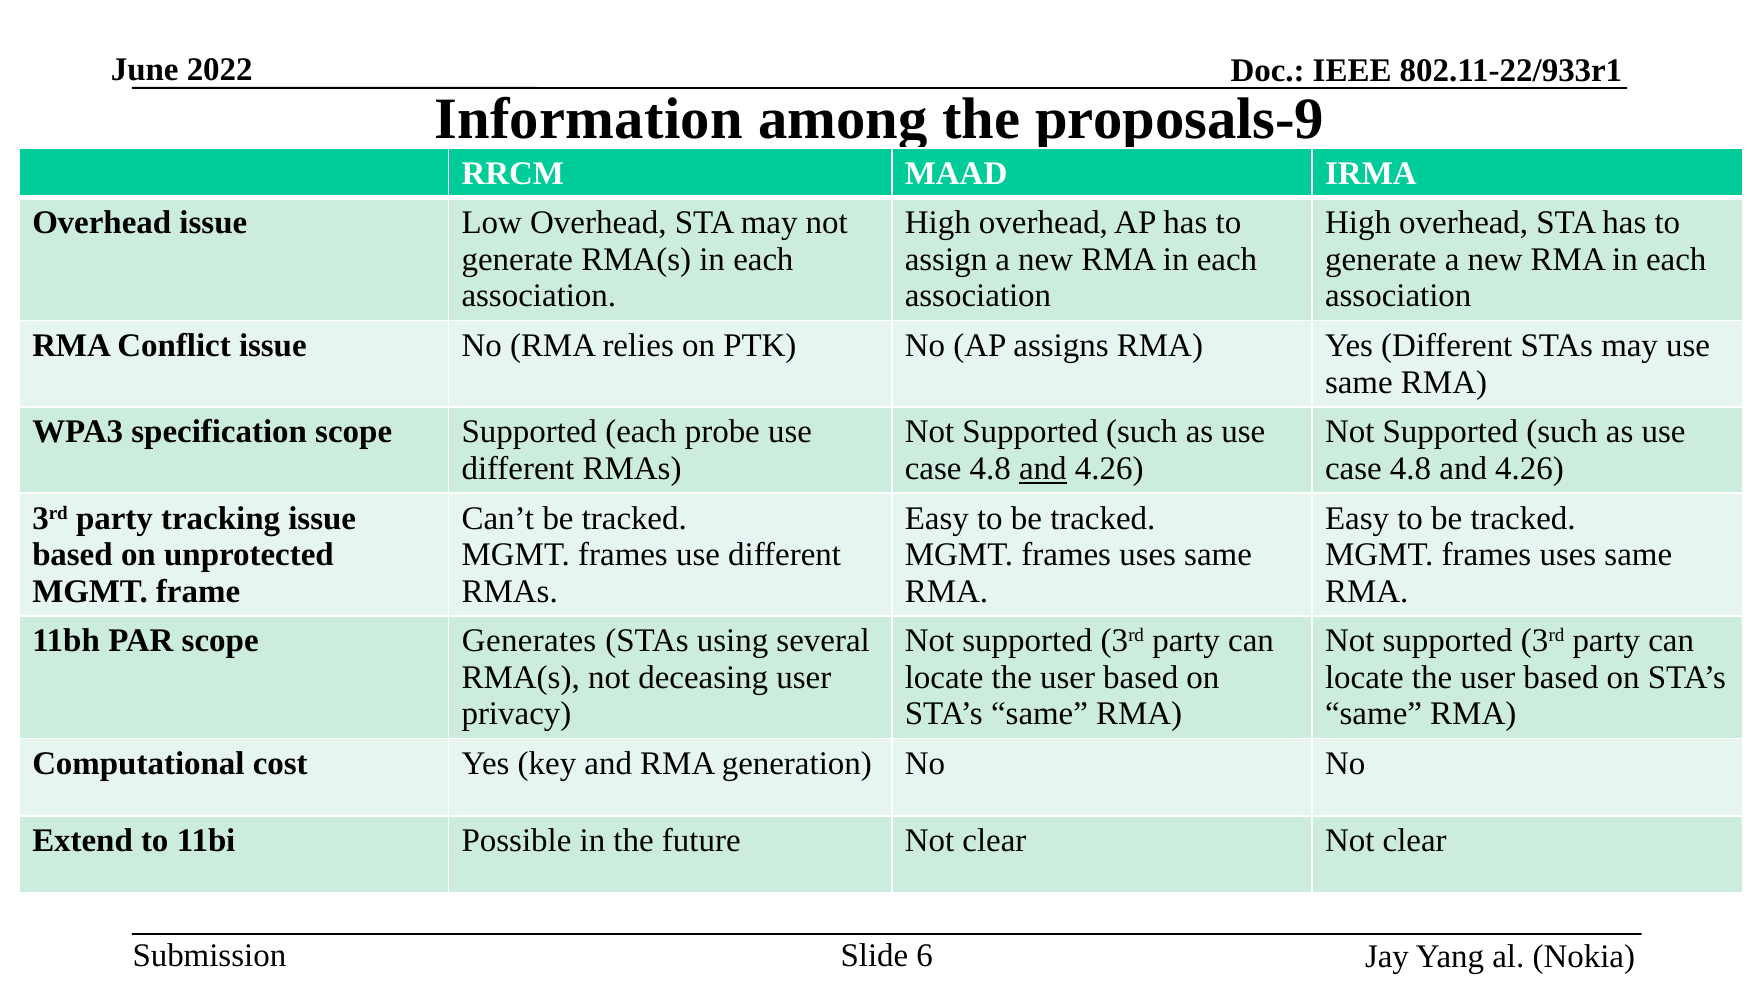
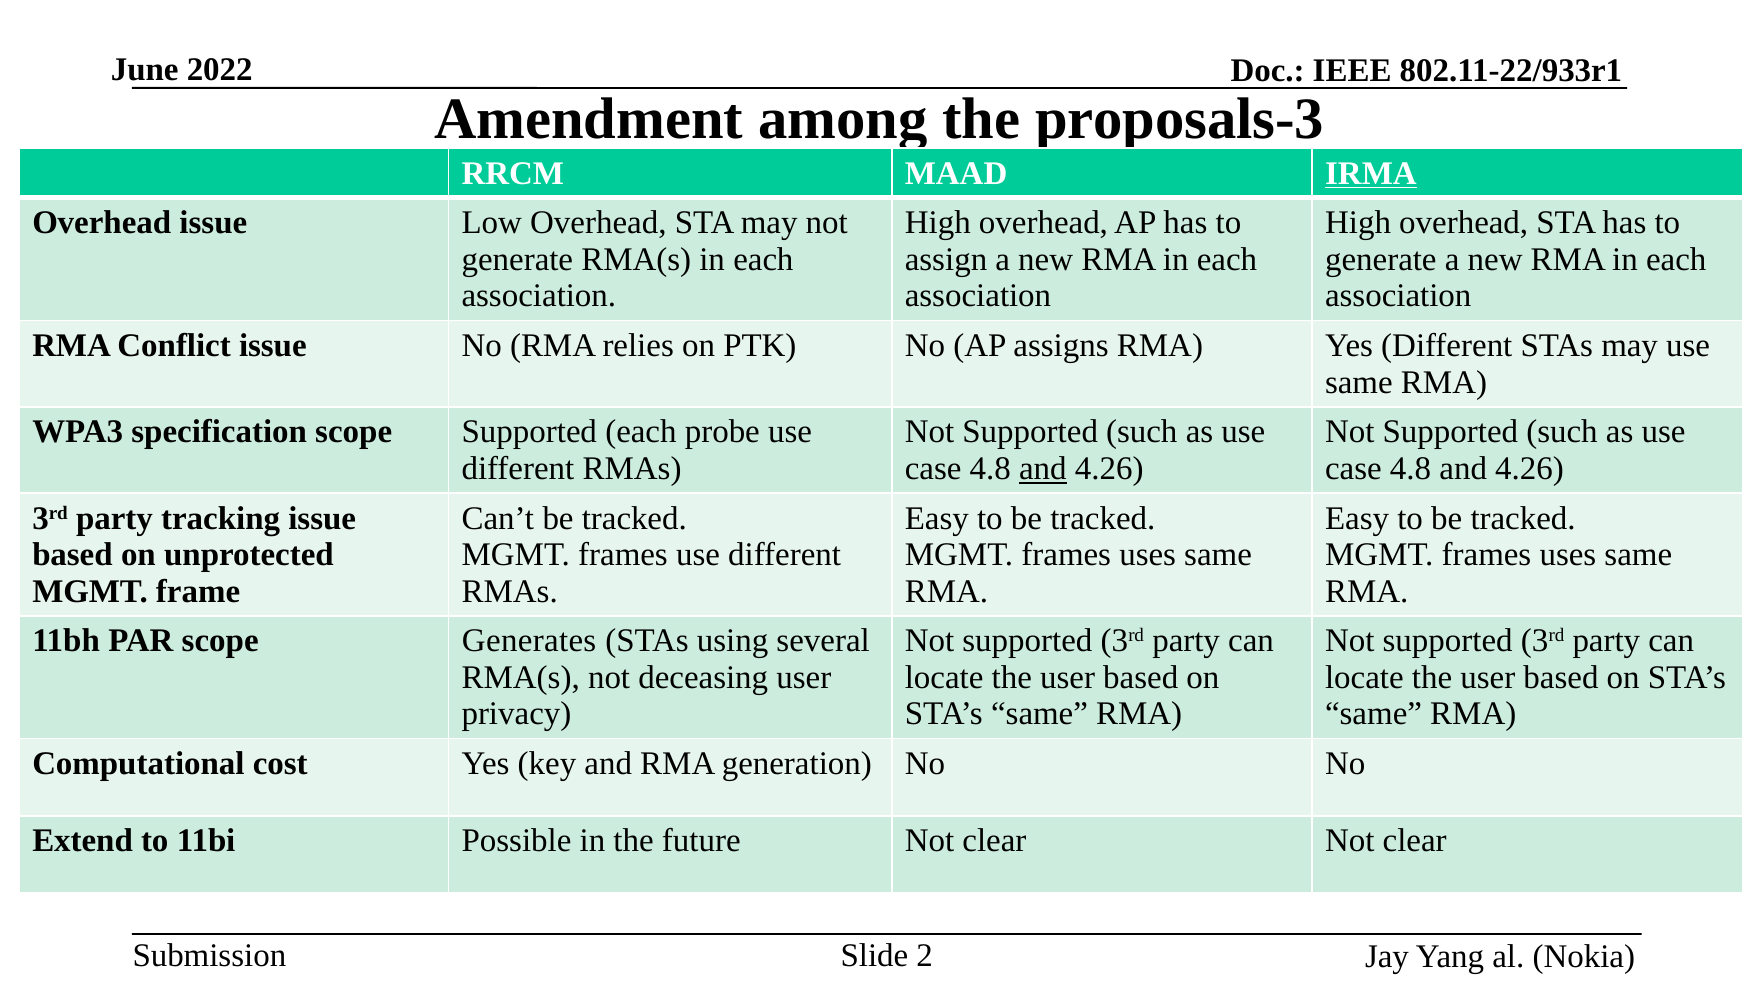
Information: Information -> Amendment (589, 120)
proposals-9: proposals-9 -> proposals-3 (1180, 120)
IRMA underline: none -> present (1371, 173)
6: 6 -> 2 (925, 956)
